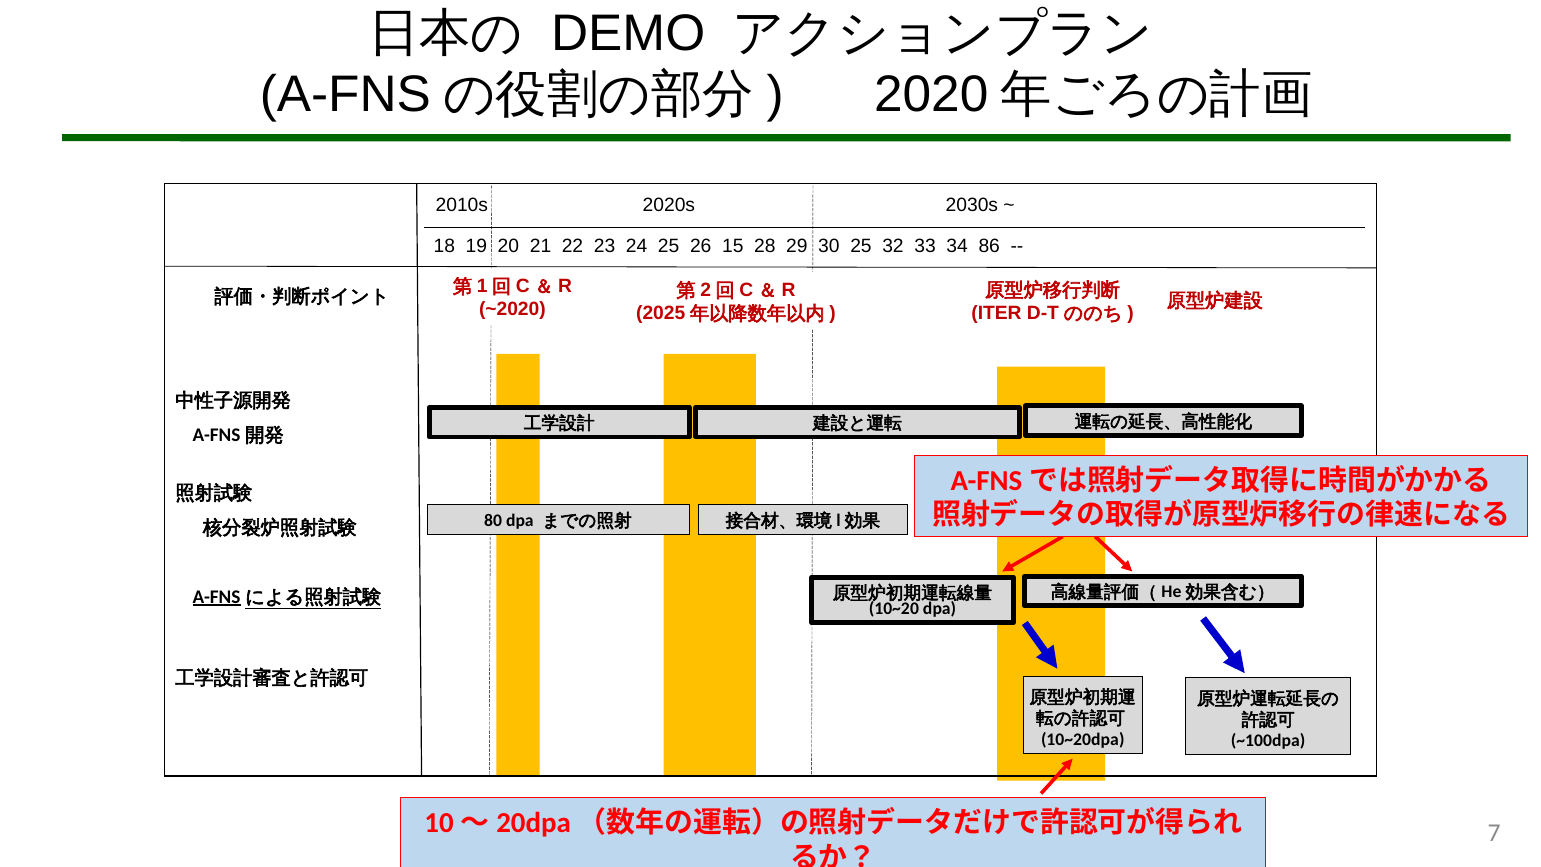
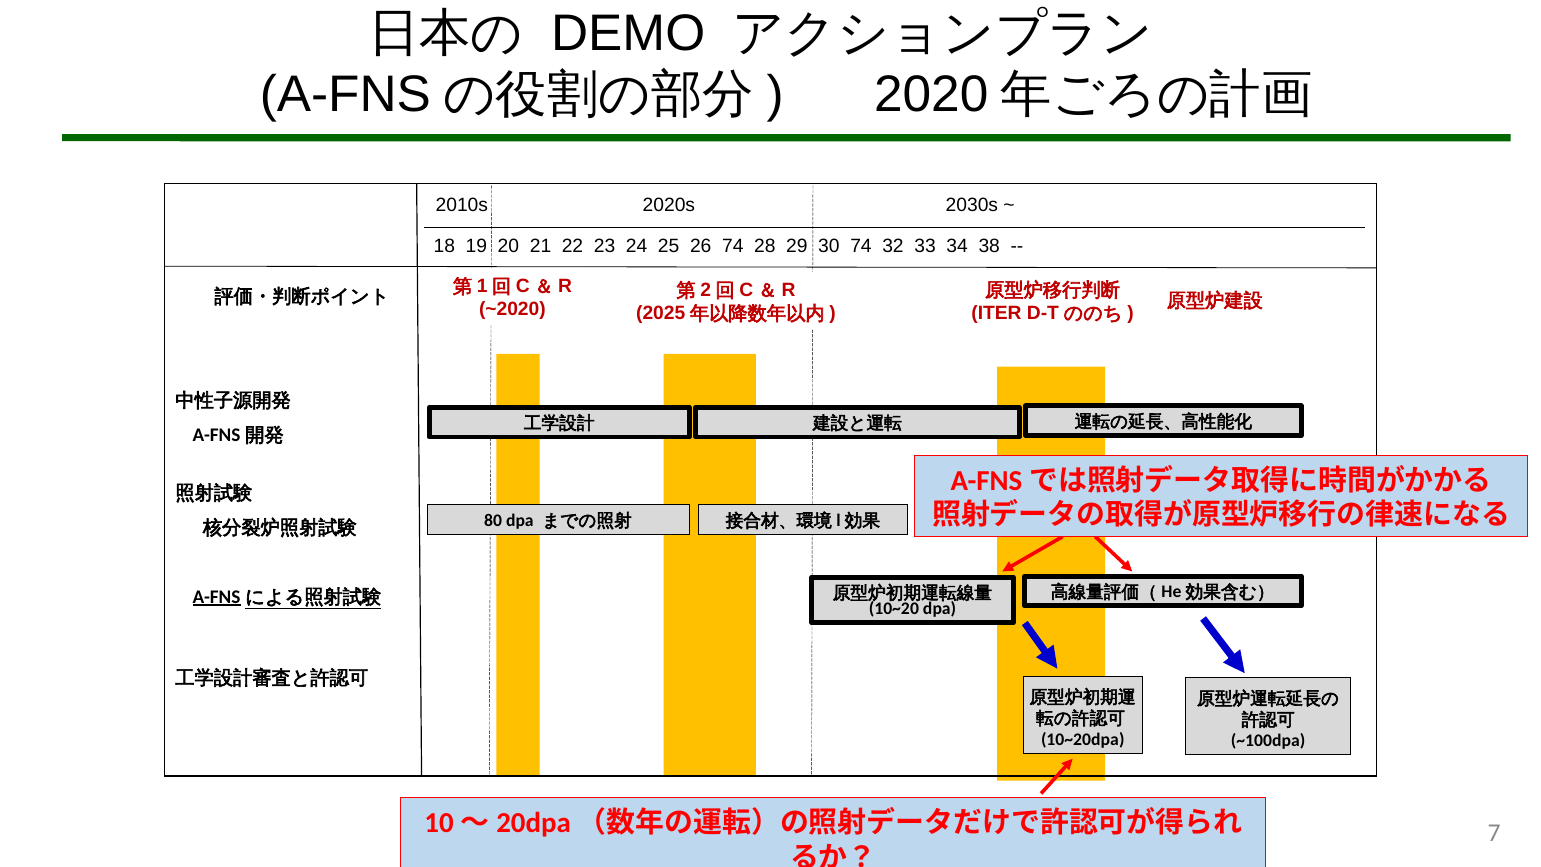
26 15: 15 -> 74 (733, 246)
30 25: 25 -> 74 (861, 246)
86: 86 -> 38 (989, 246)
